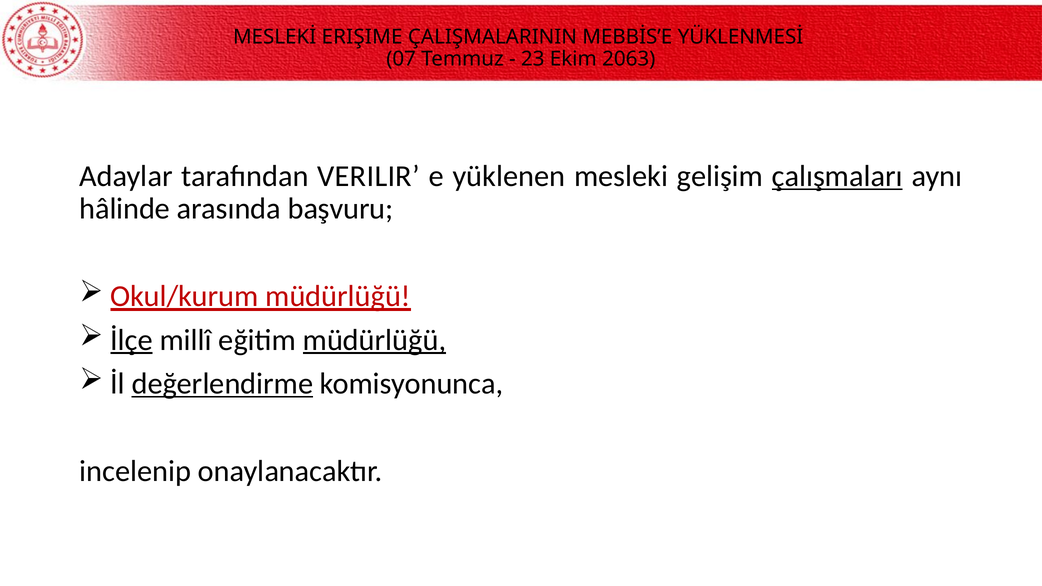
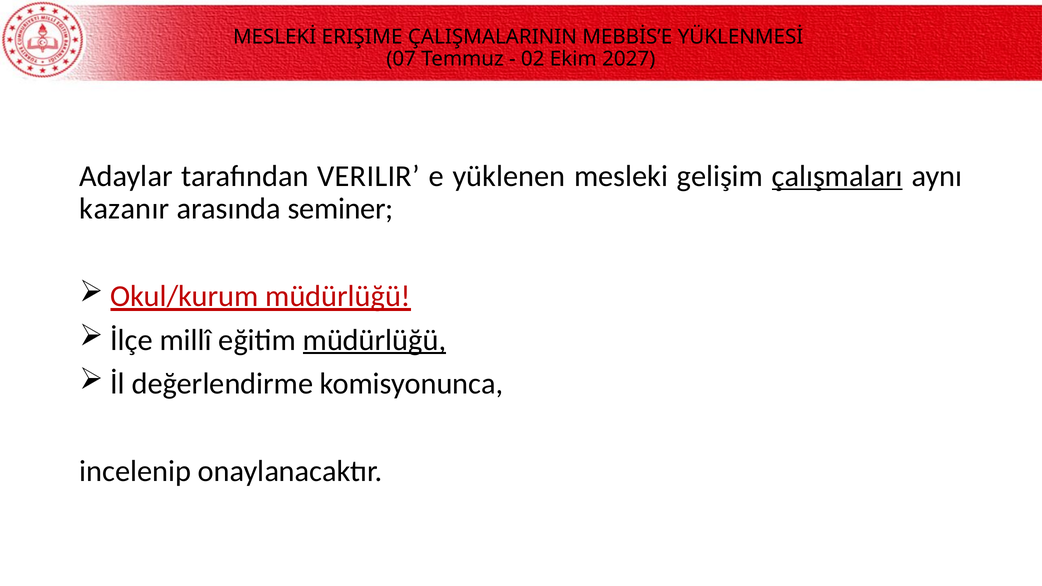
23: 23 -> 02 (533, 59)
2063: 2063 -> 2027 (629, 59)
hâlinde: hâlinde -> kazanır (124, 209)
başvuru: başvuru -> seminer (341, 209)
İlçe underline: present -> none (131, 340)
değerlendirme underline: present -> none (222, 384)
